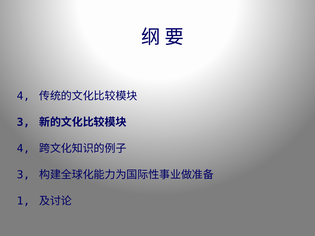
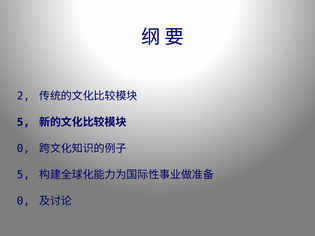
4: 4 -> 2 (23, 96)
3: 3 -> 5 (23, 122)
4: 4 -> 0 (23, 149)
3: 3 -> 5 (23, 175)
1: 1 -> 0 (23, 201)
